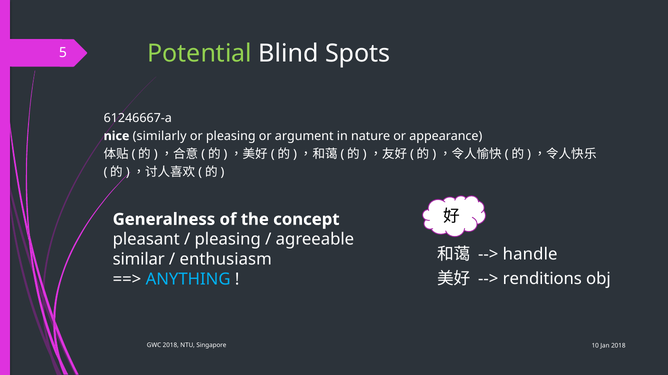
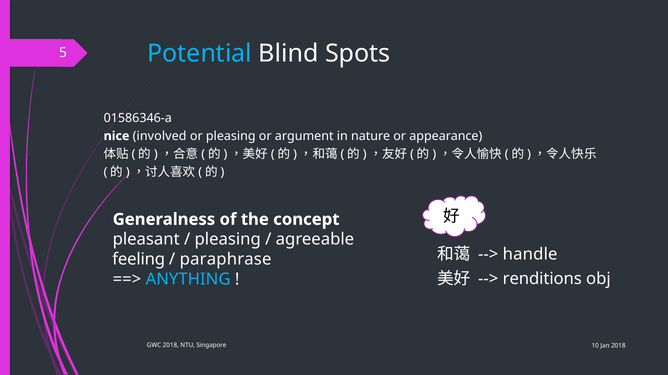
Potential colour: light green -> light blue (200, 53)
61246667-a: 61246667-a -> 01586346-a (138, 118)
similarly: similarly -> involved (160, 136)
similar: similar -> feeling (139, 260)
enthusiasm: enthusiasm -> paraphrase (226, 260)
